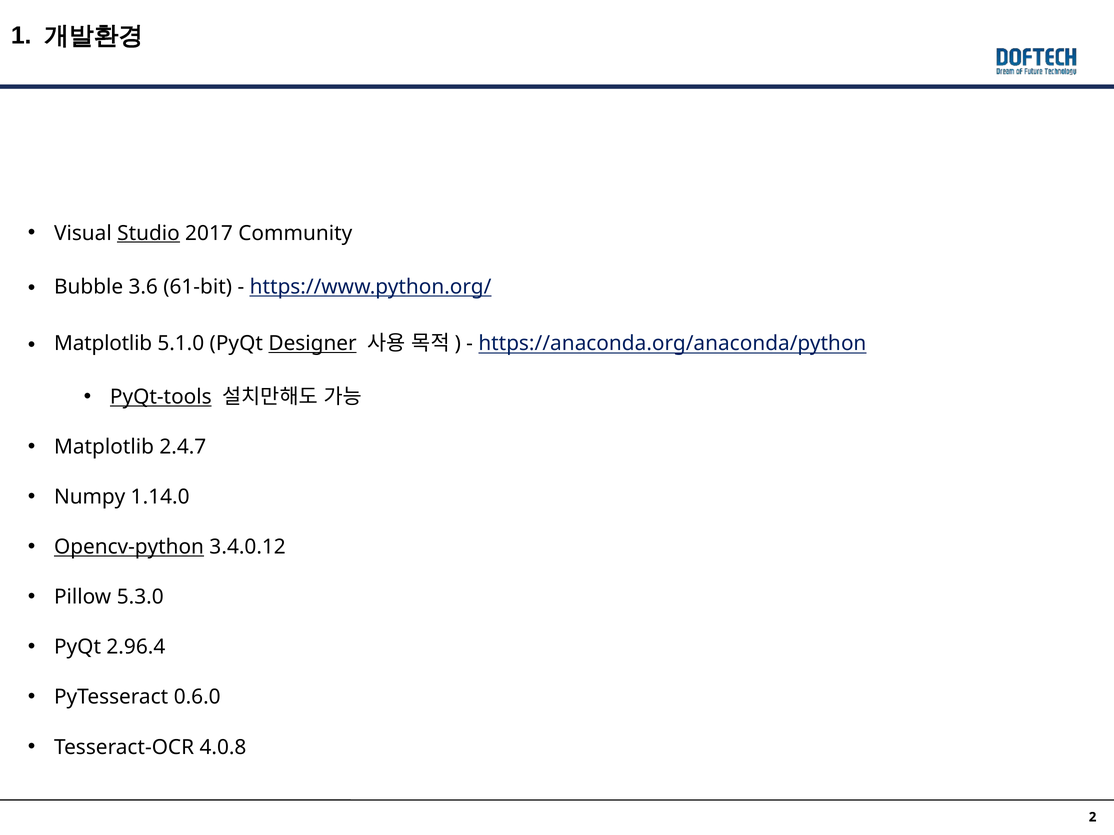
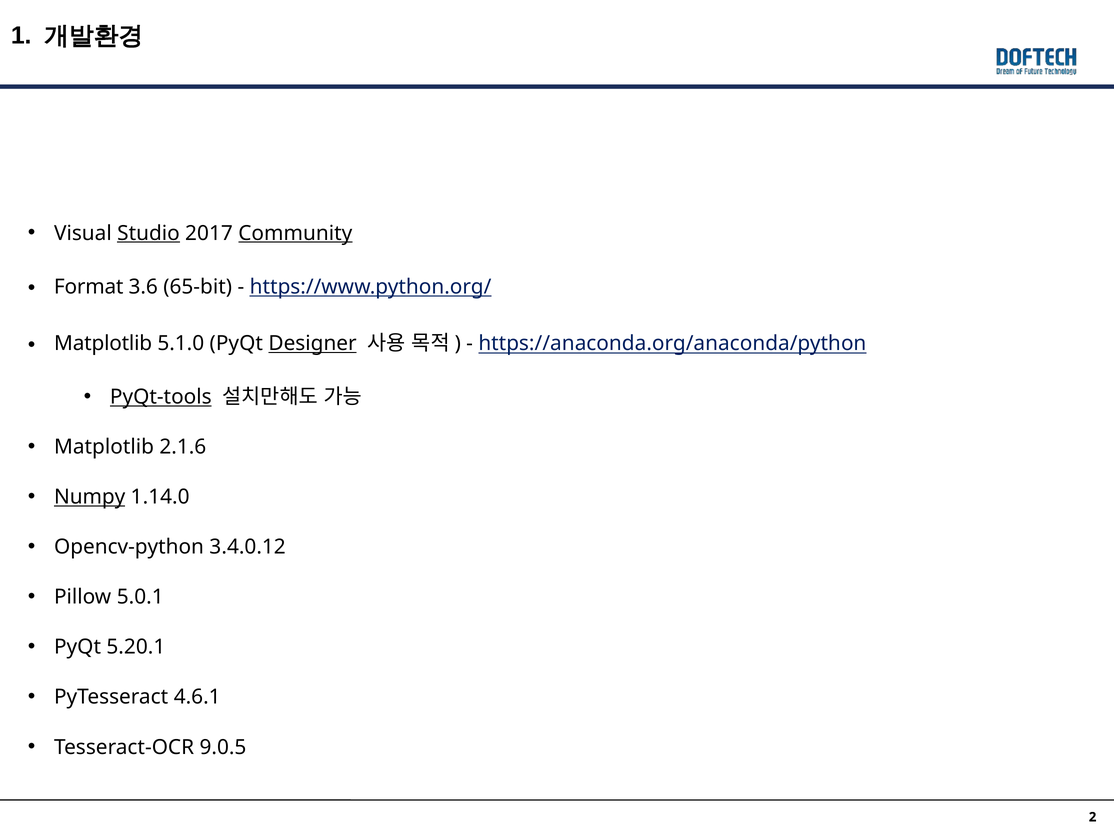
Community underline: none -> present (295, 233)
Bubble: Bubble -> Format (89, 287)
61-bit: 61-bit -> 65-bit (198, 287)
2.4.7: 2.4.7 -> 2.1.6 (183, 447)
Numpy underline: none -> present (90, 497)
Opencv-python underline: present -> none (129, 547)
5.3.0: 5.3.0 -> 5.0.1 (140, 597)
2.96.4: 2.96.4 -> 5.20.1 (136, 648)
0.6.0: 0.6.0 -> 4.6.1 (197, 698)
4.0.8: 4.0.8 -> 9.0.5 (223, 748)
